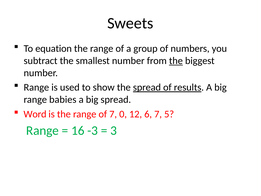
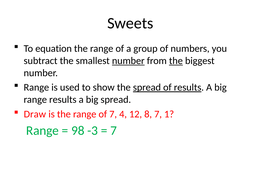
number underline: none -> present (128, 61)
range babies: babies -> results (63, 100)
Word: Word -> Draw (35, 114)
0: 0 -> 4 (123, 114)
6: 6 -> 8 (148, 114)
5: 5 -> 1 (169, 114)
16: 16 -> 98 (78, 130)
3: 3 -> 7 (114, 130)
